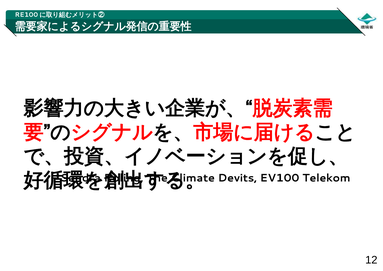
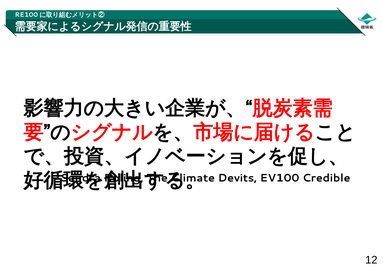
Telekom: Telekom -> Credible (326, 178)
